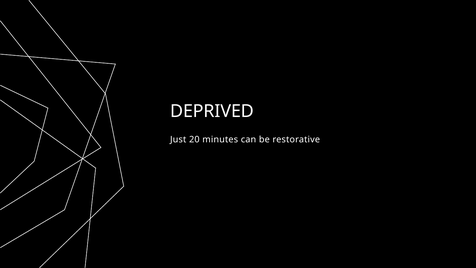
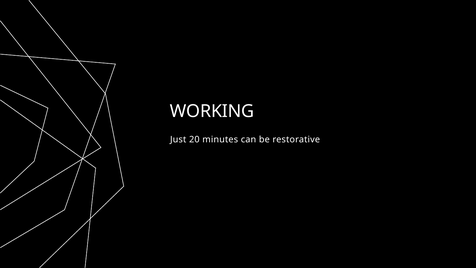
DEPRIVED: DEPRIVED -> WORKING (212, 111)
